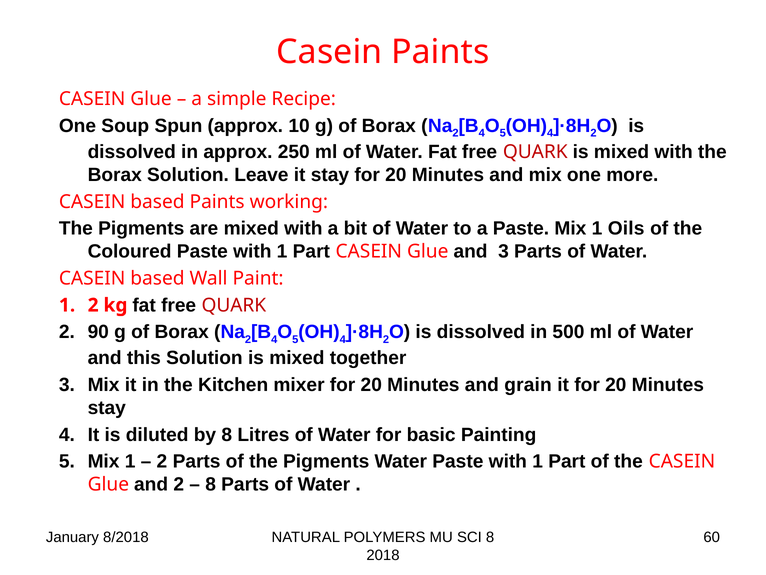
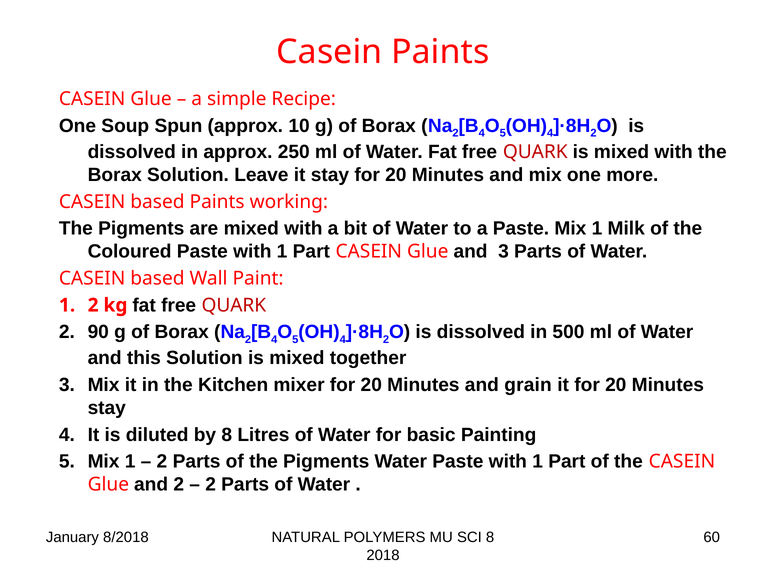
Oils: Oils -> Milk (626, 228)
8: 8 -> 2 (211, 484)
